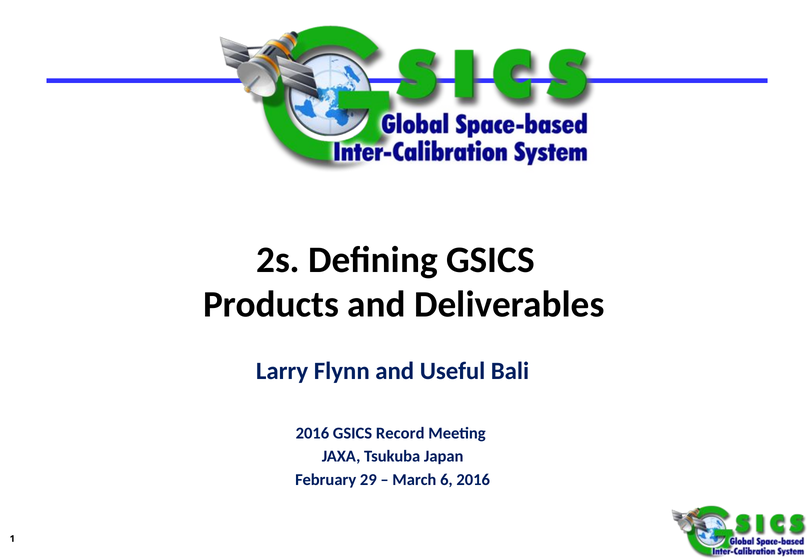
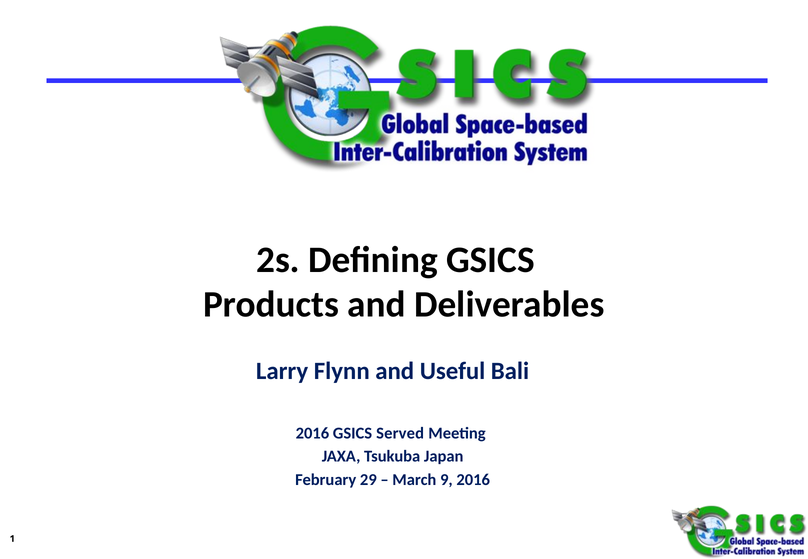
Record: Record -> Served (400, 434)
6: 6 -> 9 (446, 480)
